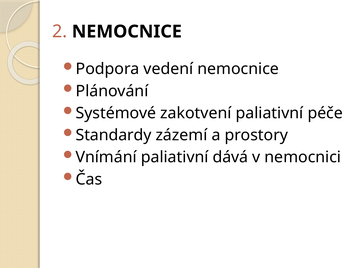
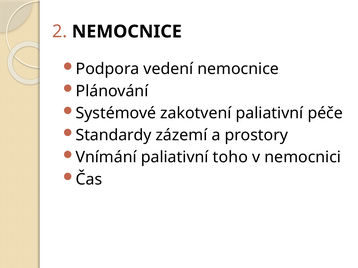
dává: dává -> toho (230, 158)
